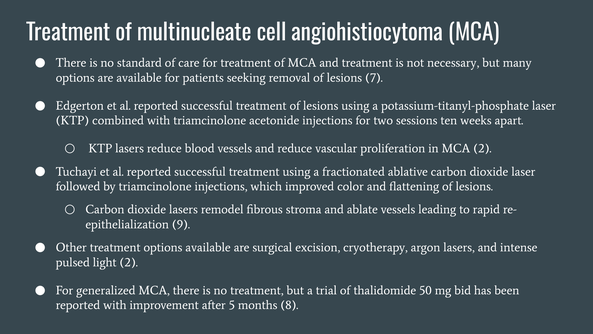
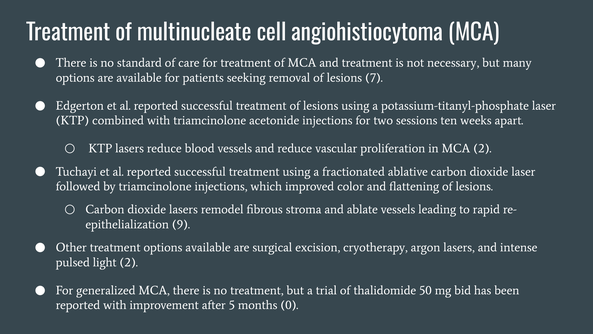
8: 8 -> 0 (289, 305)
